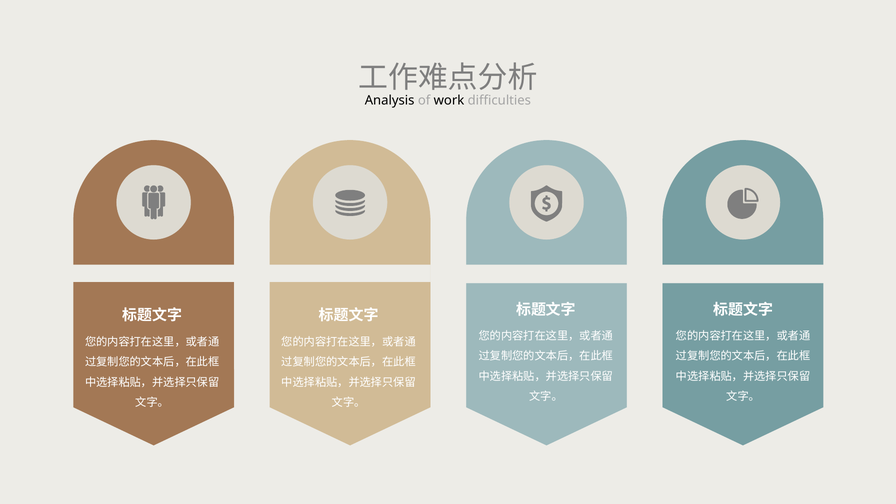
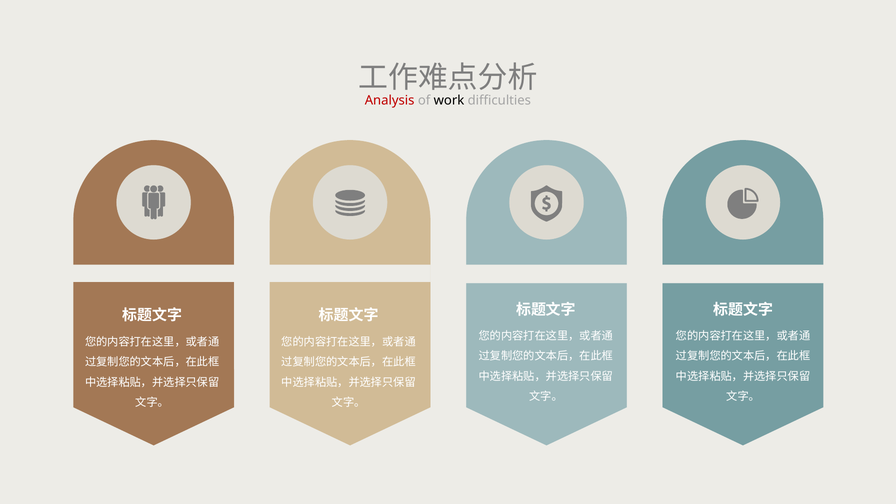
Analysis colour: black -> red (390, 100)
